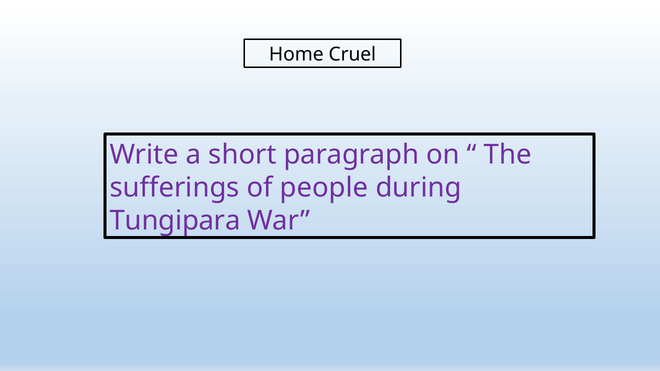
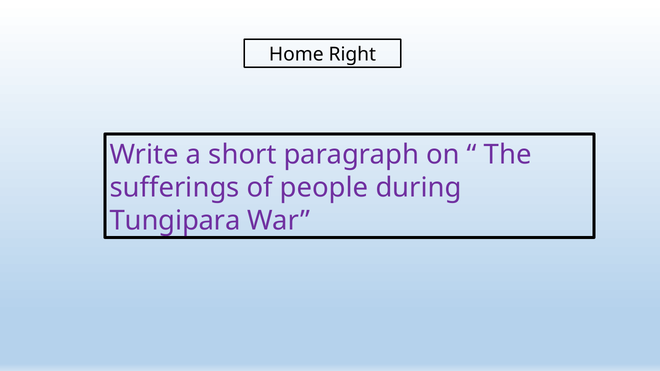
Cruel: Cruel -> Right (352, 55)
